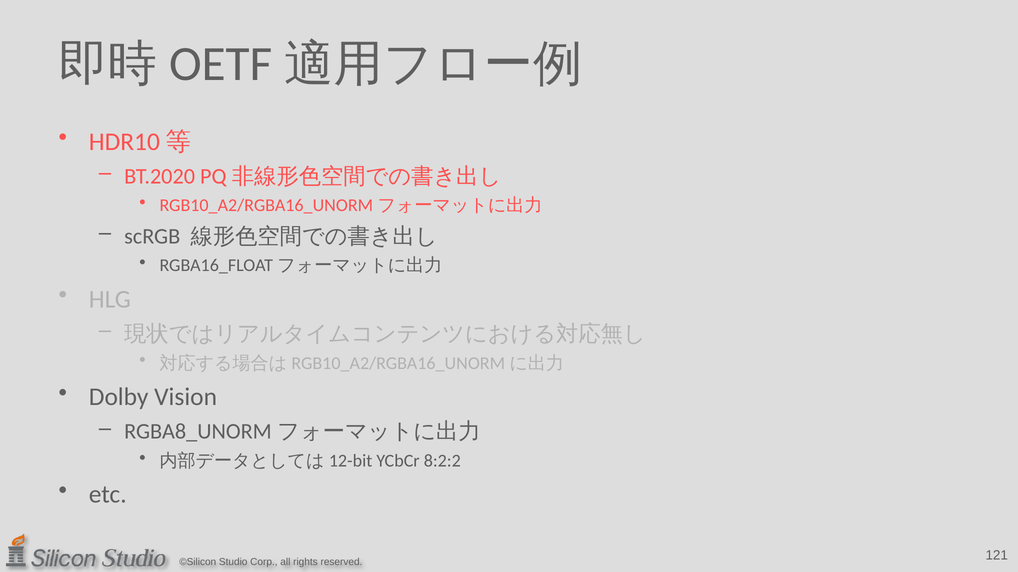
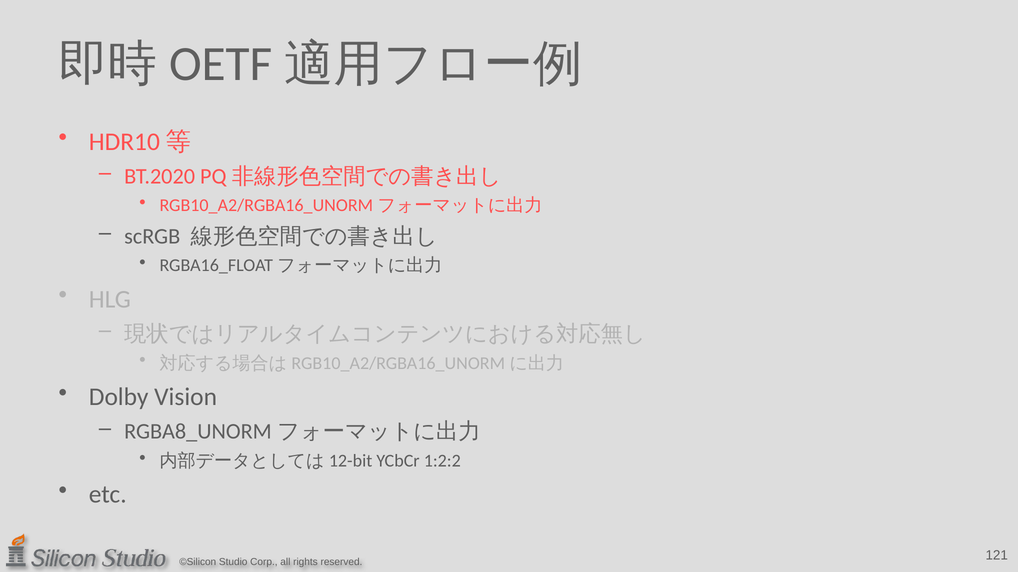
8:2:2: 8:2:2 -> 1:2:2 (442, 461)
